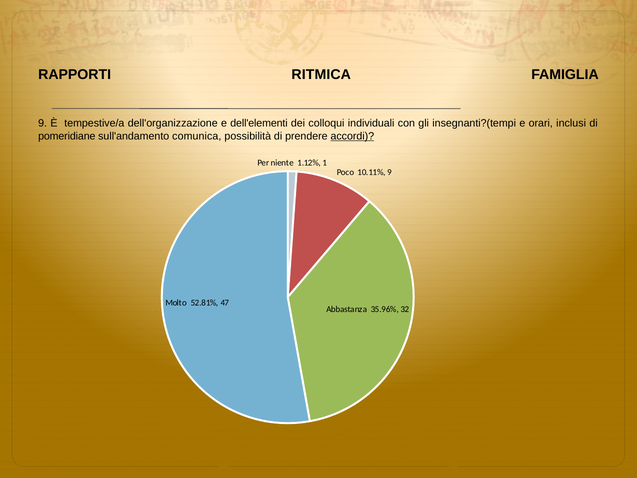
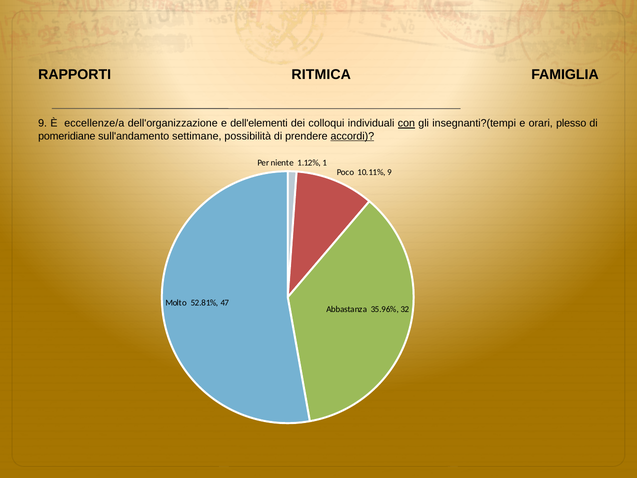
tempestive/a: tempestive/a -> eccellenze/a (94, 123)
con underline: none -> present (406, 123)
inclusi: inclusi -> plesso (571, 123)
comunica: comunica -> settimane (197, 136)
